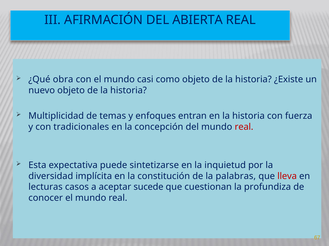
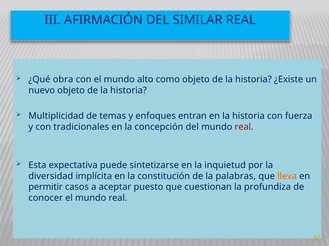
ABIERTA: ABIERTA -> SIMILAR (198, 20)
casi: casi -> alto (145, 80)
lleva colour: red -> orange (287, 177)
lecturas: lecturas -> permitir (46, 188)
sucede: sucede -> puesto (148, 188)
